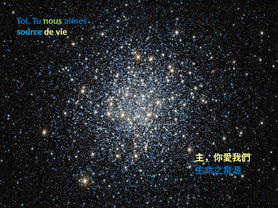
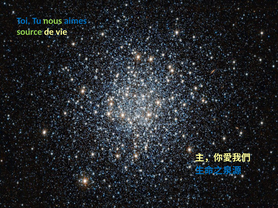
source colour: light blue -> light green (29, 32)
